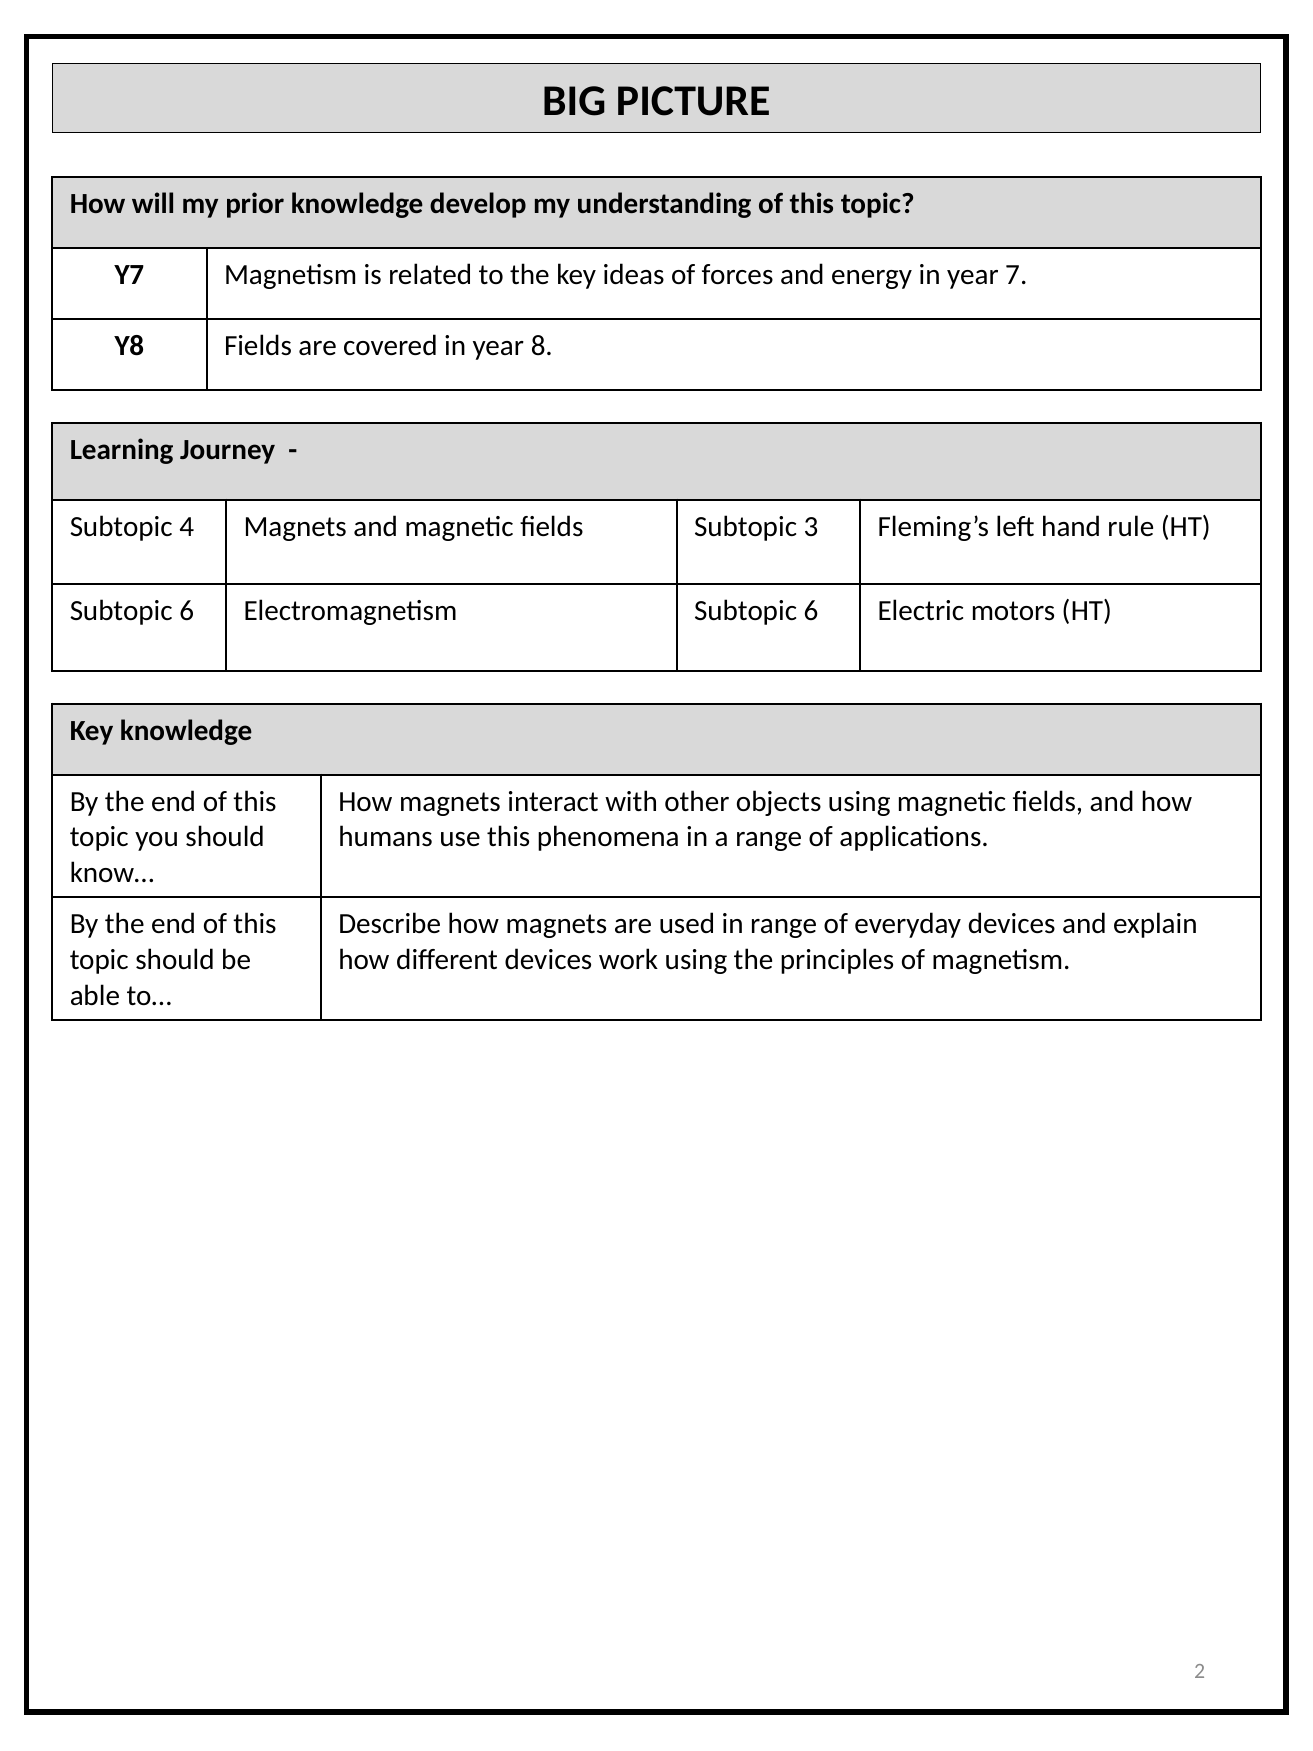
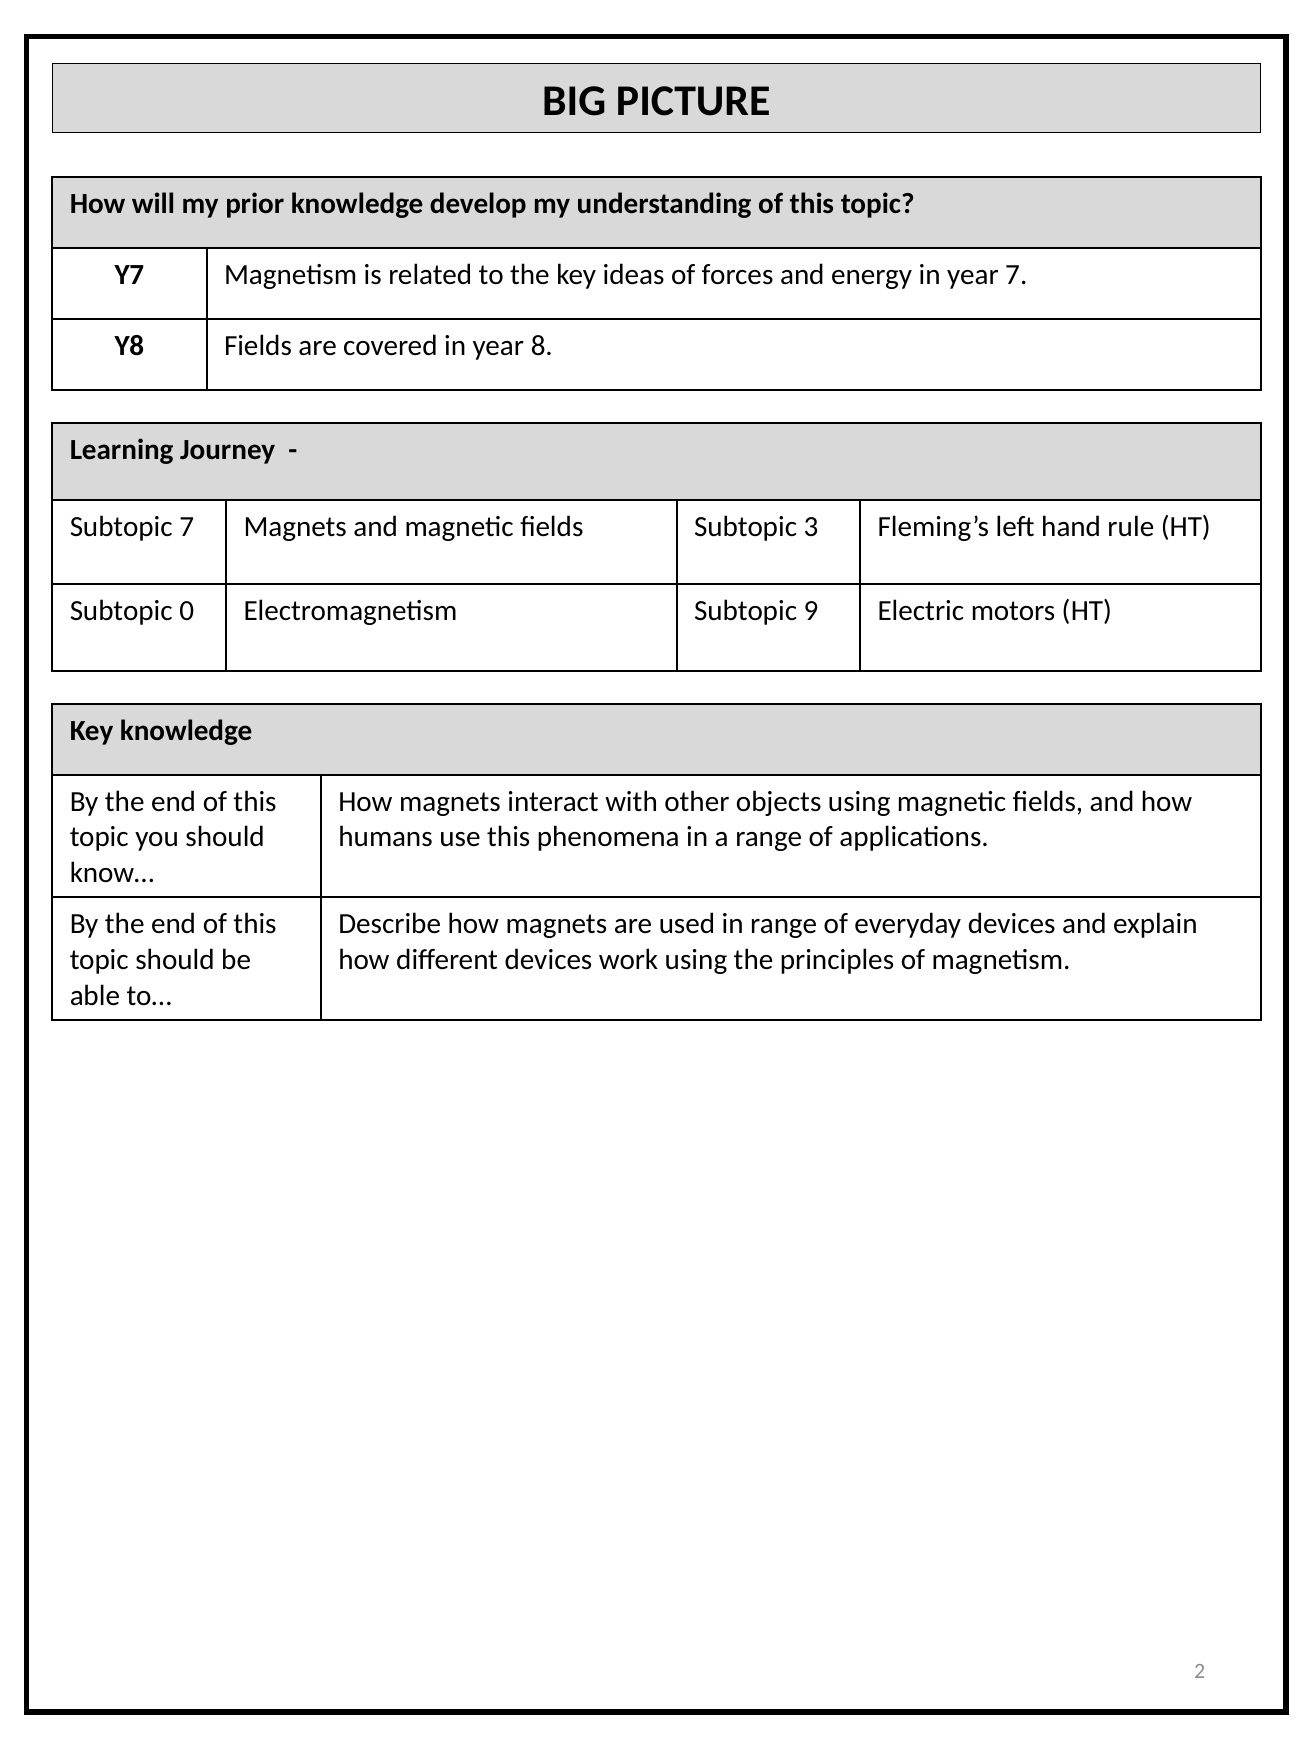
Subtopic 4: 4 -> 7 (187, 526)
6: 6 -> 0 (187, 611)
Electromagnetism Subtopic 6: 6 -> 9 (811, 611)
